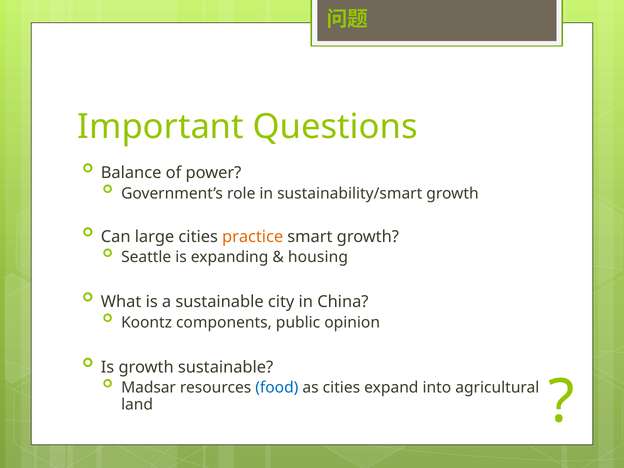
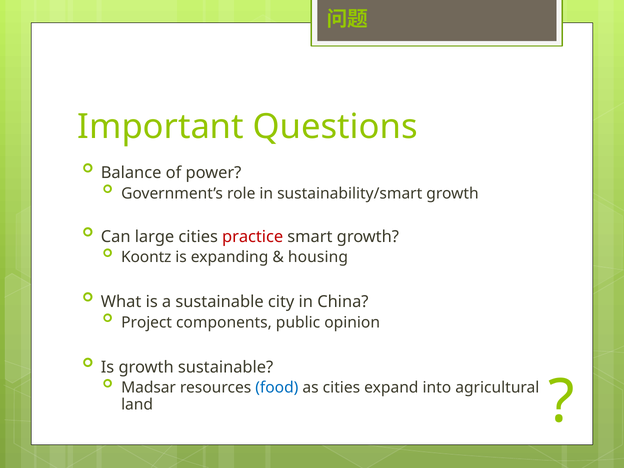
practice colour: orange -> red (253, 237)
Seattle: Seattle -> Koontz (146, 257)
Koontz: Koontz -> Project (147, 323)
